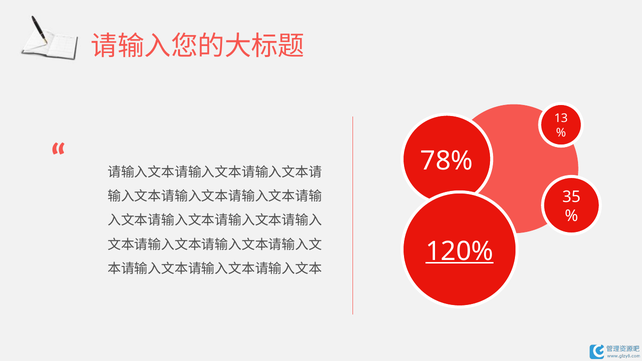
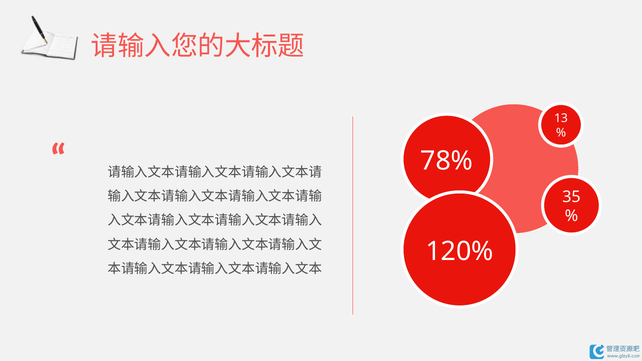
120% underline: present -> none (460, 251)
